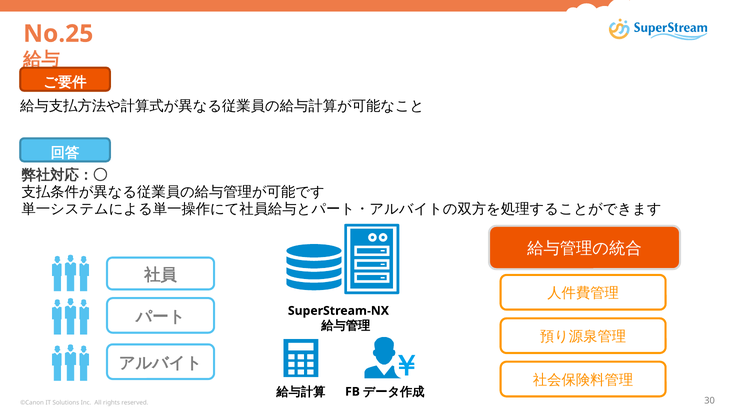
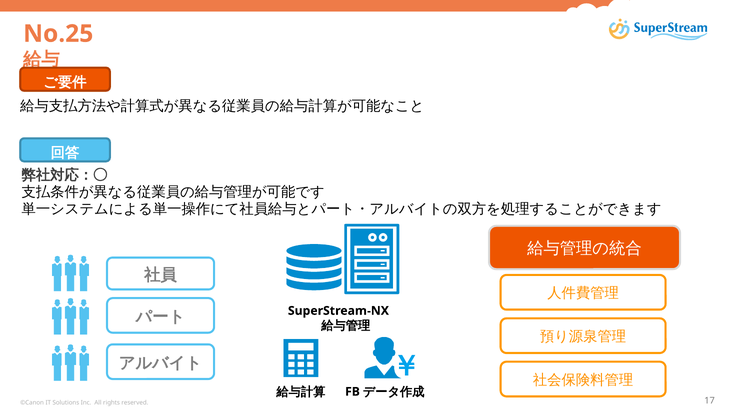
30: 30 -> 17 (710, 401)
